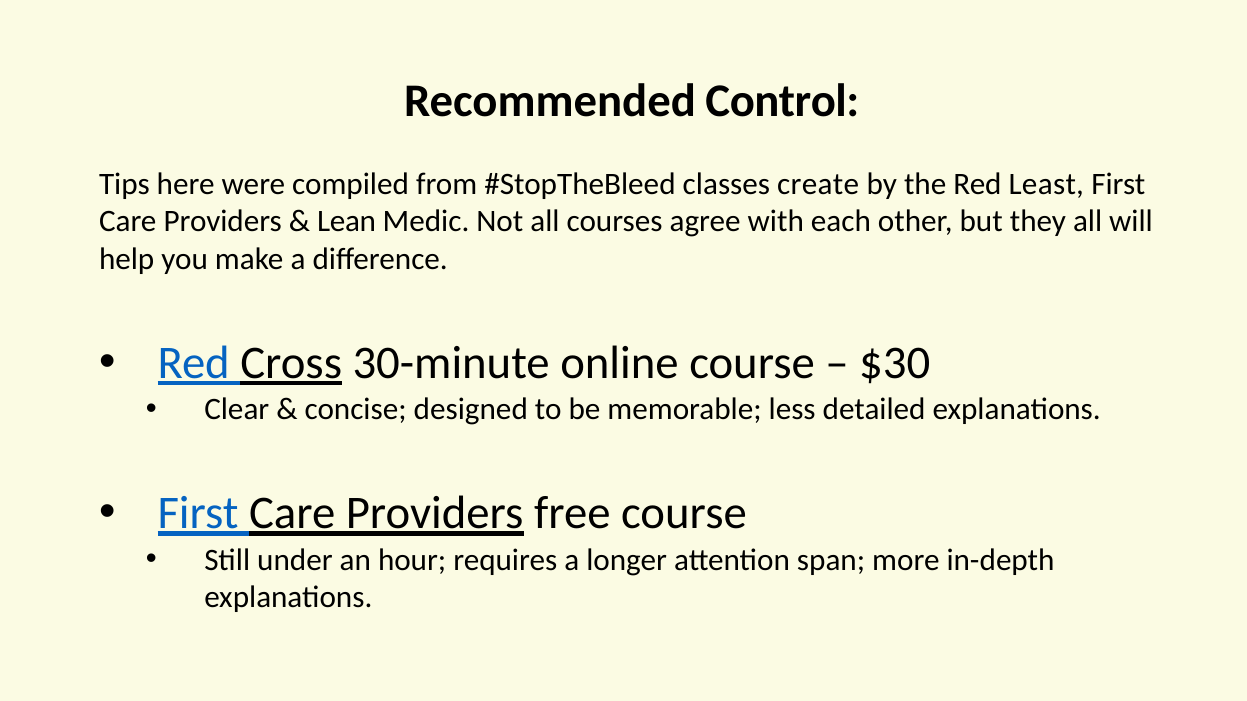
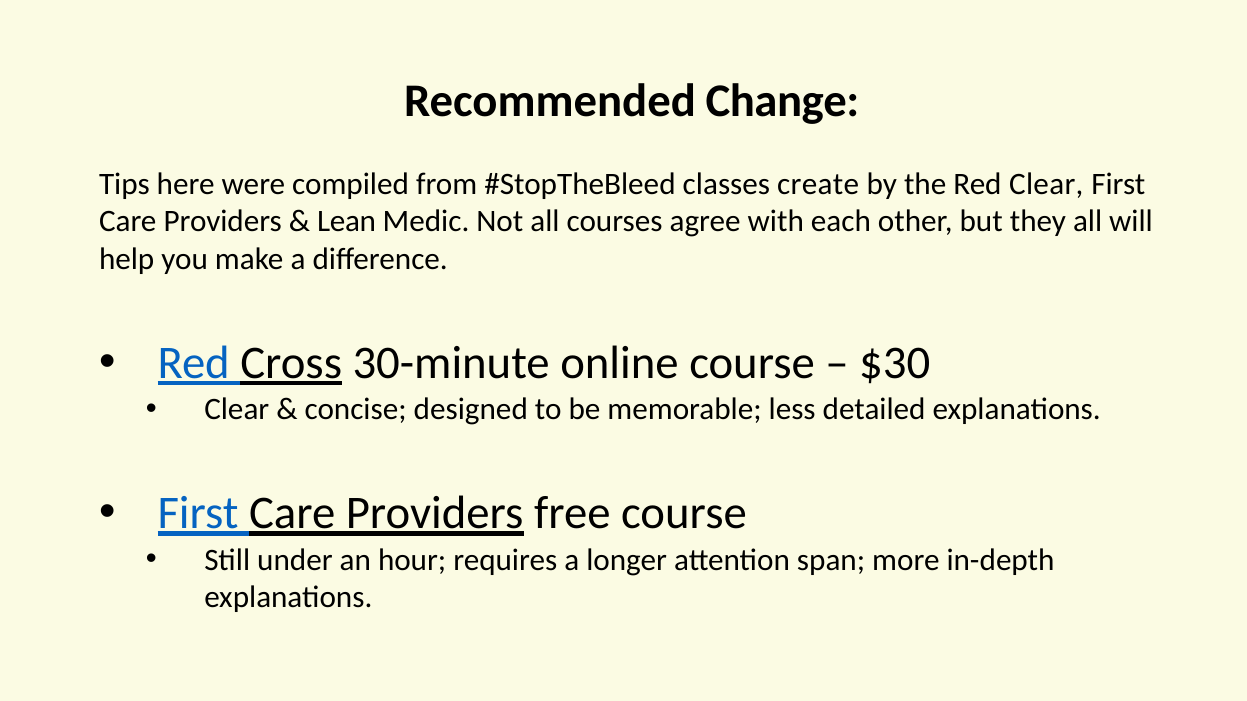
Control: Control -> Change (782, 101)
Red Least: Least -> Clear (1046, 184)
